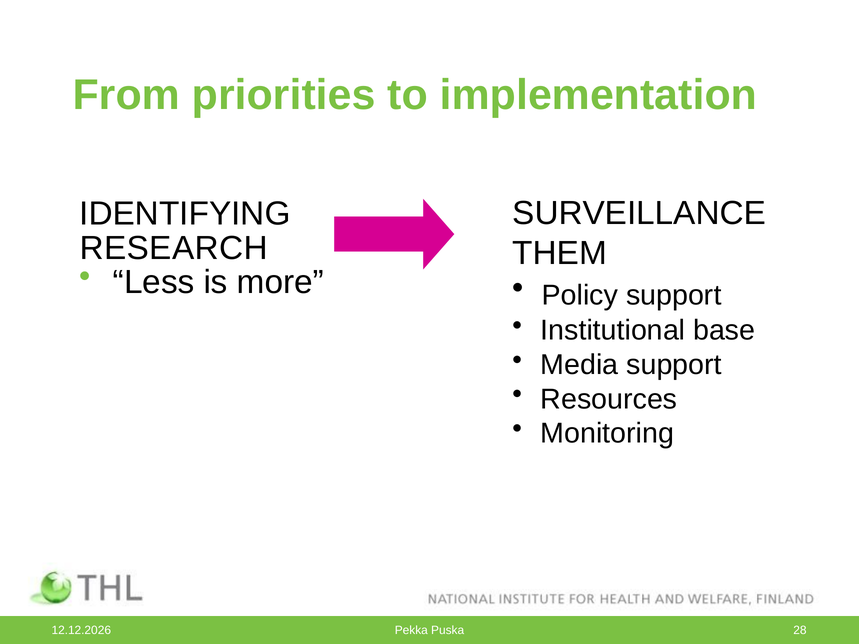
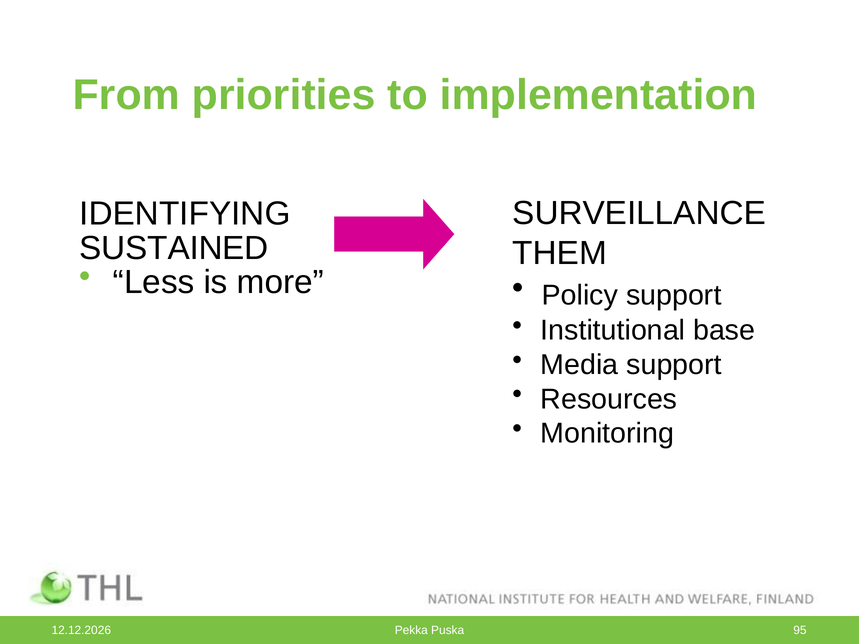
RESEARCH: RESEARCH -> SUSTAINED (174, 248)
28: 28 -> 95 (800, 631)
